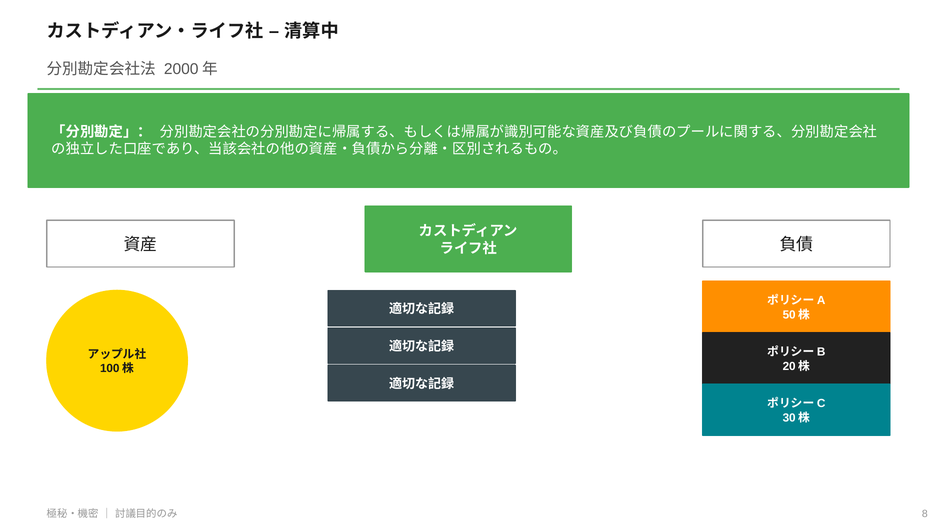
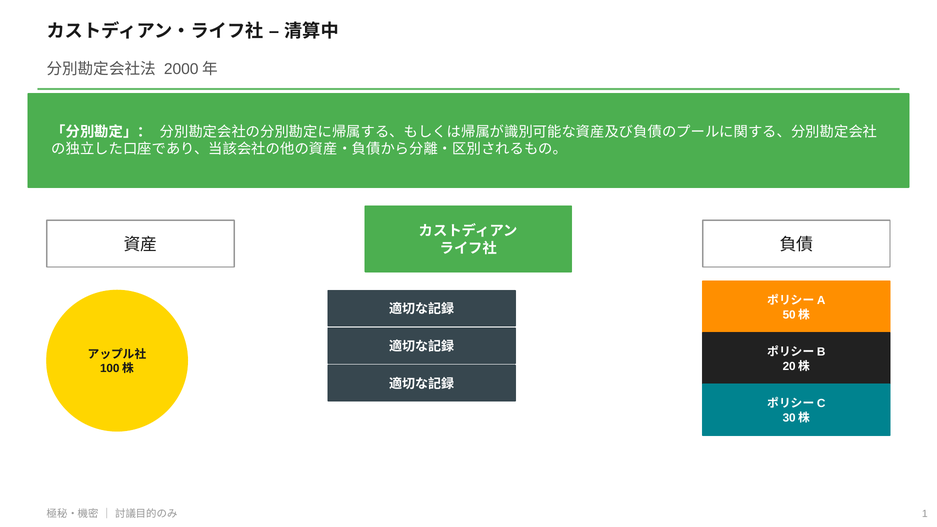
8: 8 -> 1 (925, 514)
